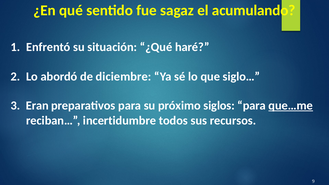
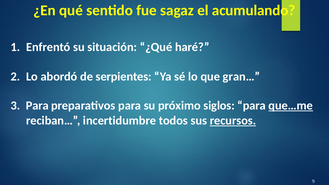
diciembre: diciembre -> serpientes (124, 77)
siglo…: siglo… -> gran… (241, 77)
Eran: Eran -> Para (37, 106)
recursos underline: none -> present (233, 120)
